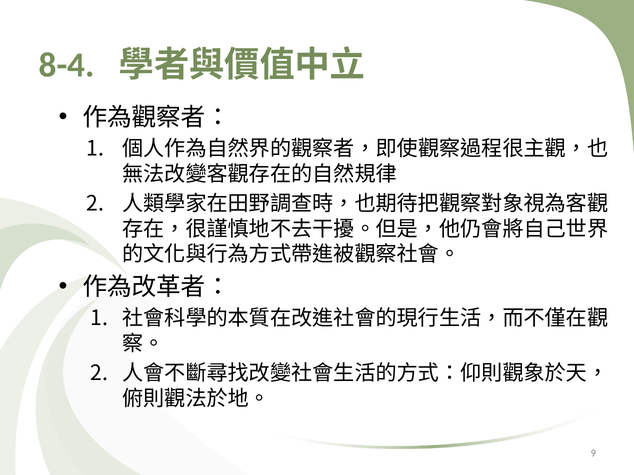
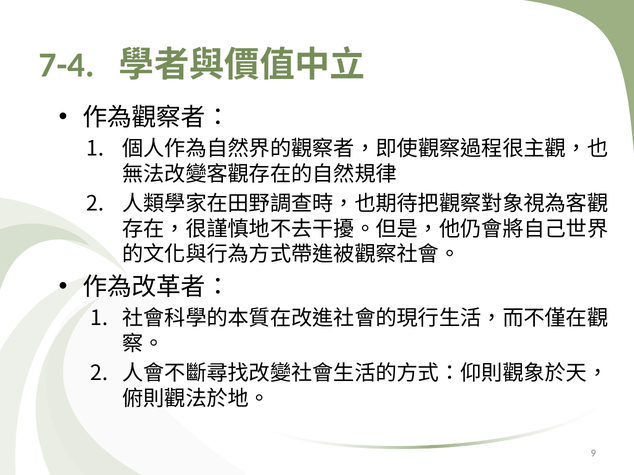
8-4: 8-4 -> 7-4 (67, 65)
